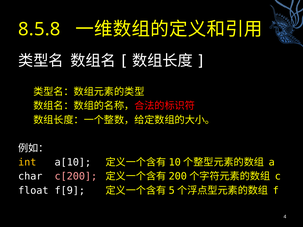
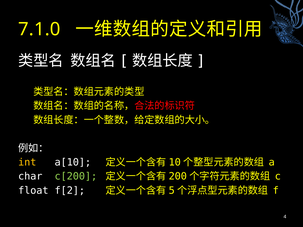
8.5.8: 8.5.8 -> 7.1.0 (39, 29)
c[200 colour: pink -> light green (76, 177)
f[9: f[9 -> f[2 (70, 191)
